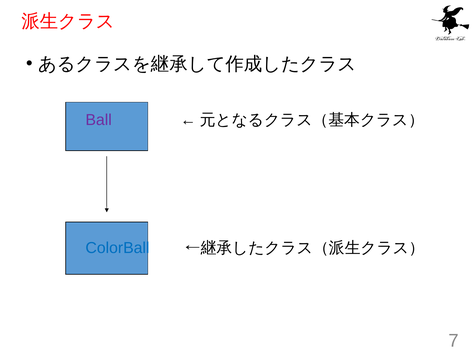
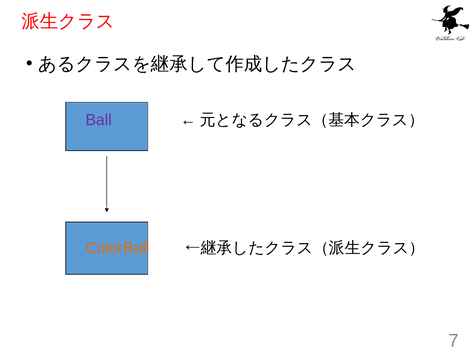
ColorBall colour: blue -> orange (117, 248)
